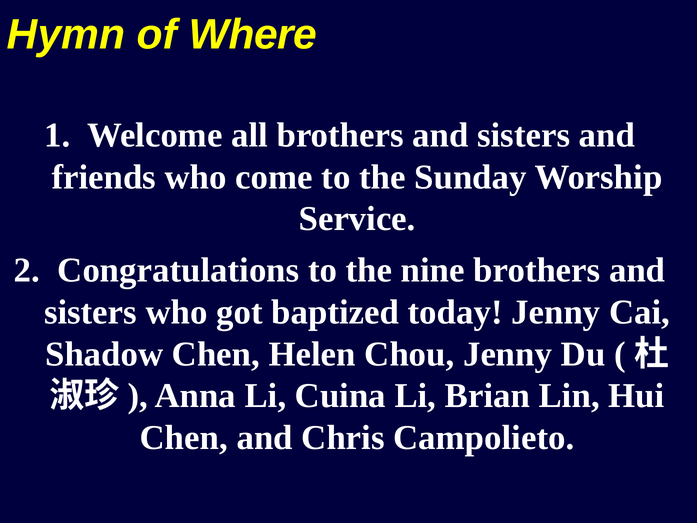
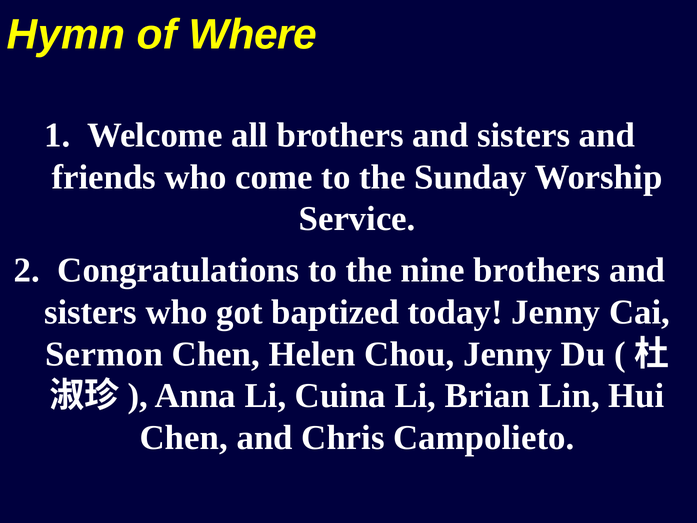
Shadow: Shadow -> Sermon (104, 354)
